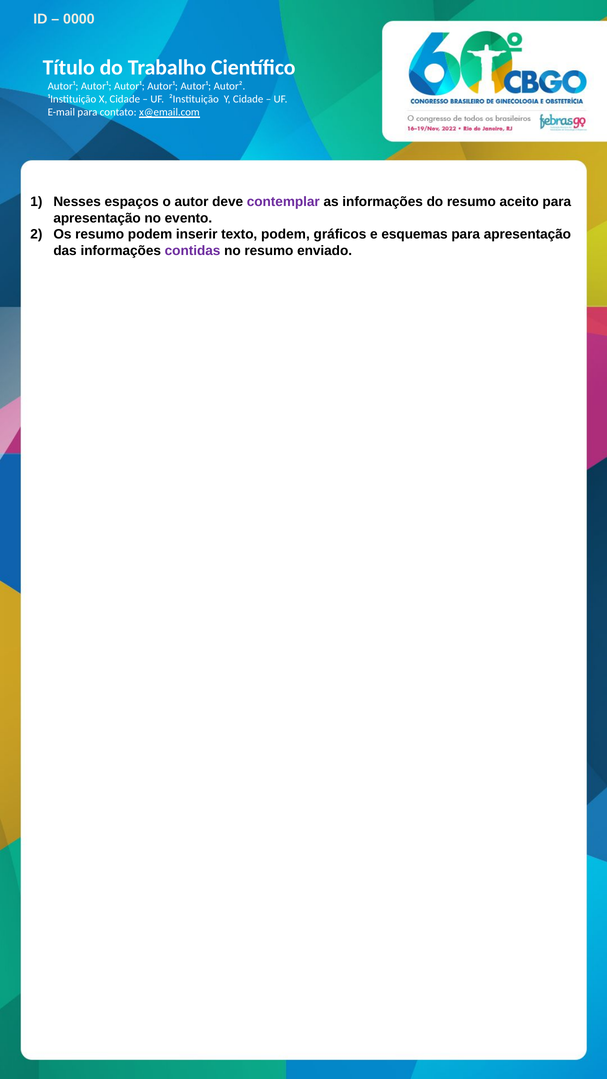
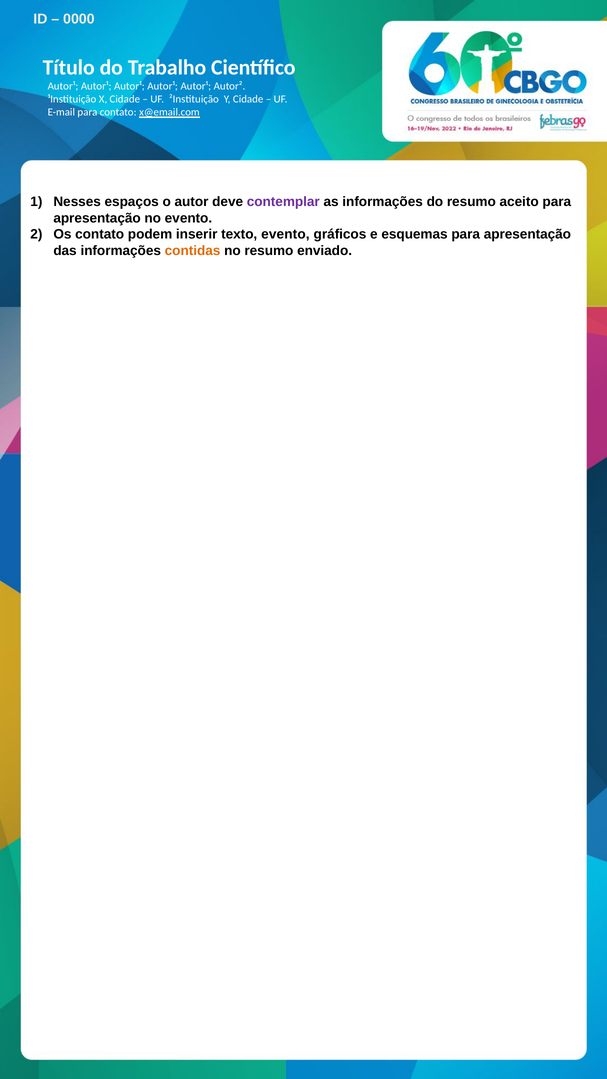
Os resumo: resumo -> contato (100, 234)
texto podem: podem -> evento (285, 234)
contidas colour: purple -> orange (193, 251)
